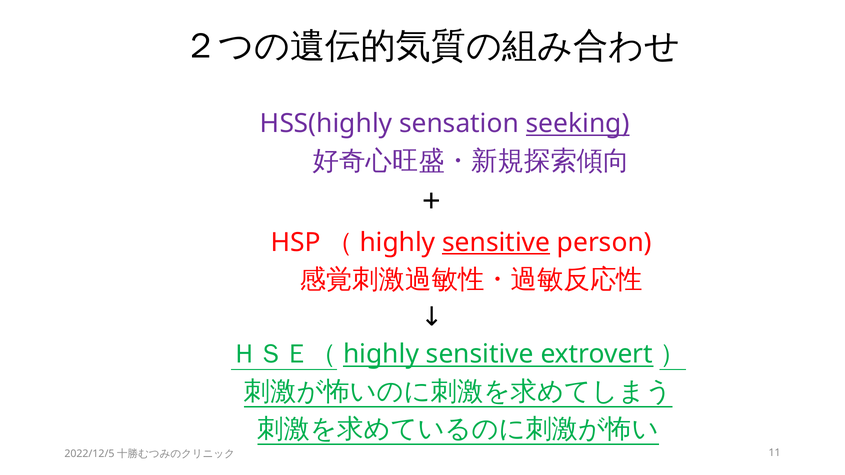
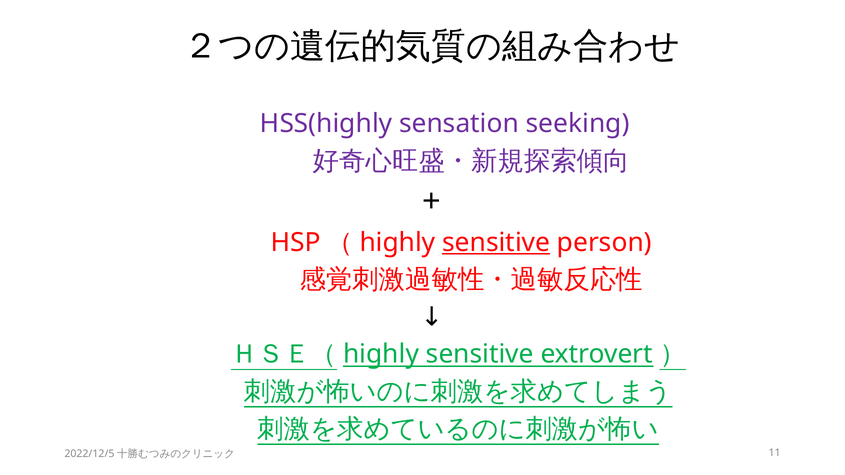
seeking underline: present -> none (578, 124)
